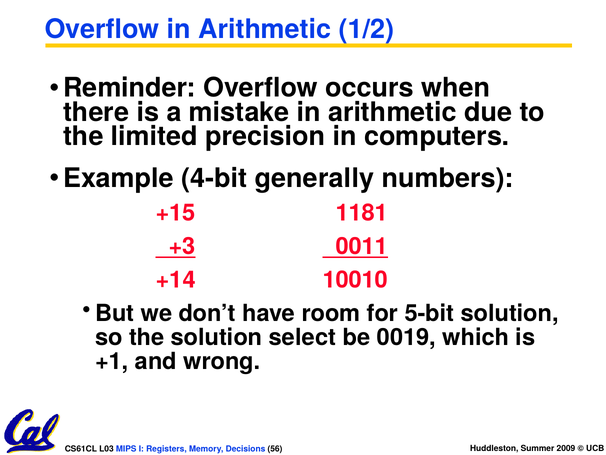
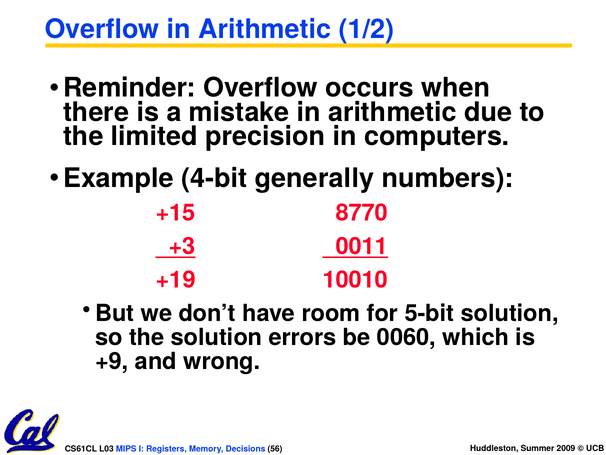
1181: 1181 -> 8770 (362, 213)
+14: +14 -> +19 (176, 280)
select: select -> errors (303, 337)
0019: 0019 -> 0060 (406, 337)
+1: +1 -> +9 (112, 361)
